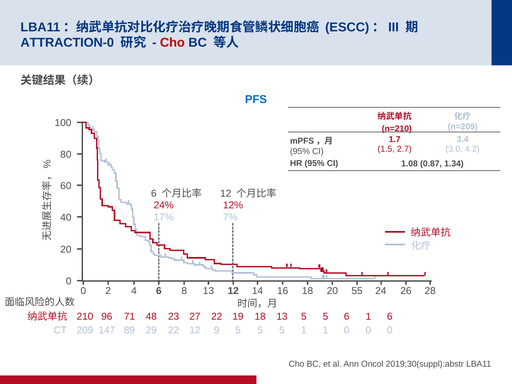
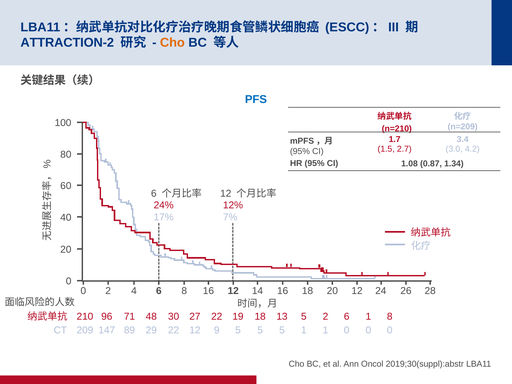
ATTRACTION-0: ATTRACTION-0 -> ATTRACTION-2 (67, 43)
Cho colour: red -> orange (172, 43)
0 13: 13 -> 16 (208, 291)
2 55: 55 -> 12 (357, 291)
210 5 5: 5 -> 2 (325, 316)
27 6: 6 -> 8 (390, 316)
23: 23 -> 30 (174, 316)
